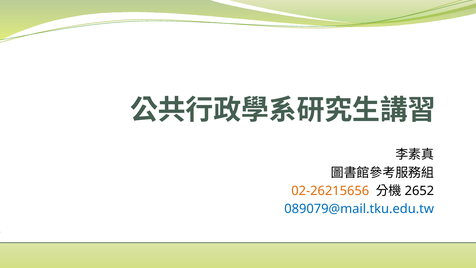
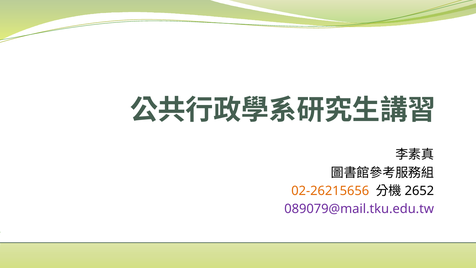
089079@mail.tku.edu.tw colour: blue -> purple (359, 209)
